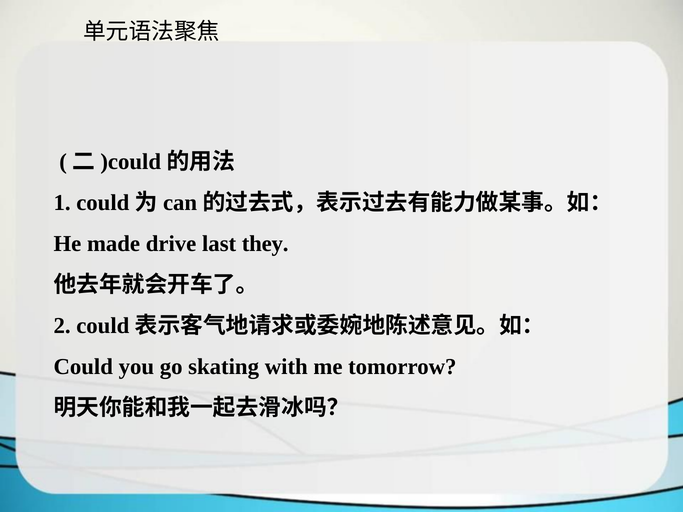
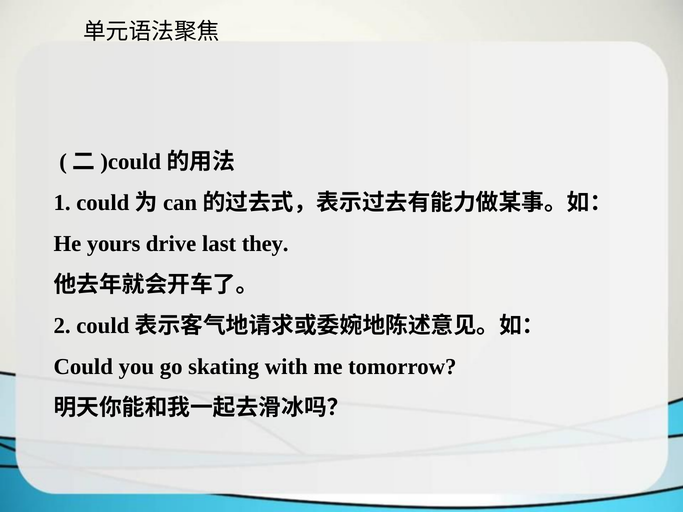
made: made -> yours (114, 244)
